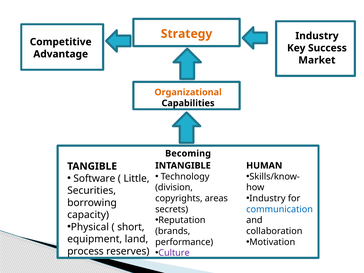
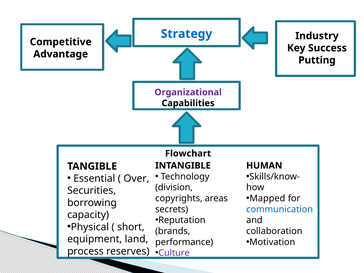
Strategy colour: orange -> blue (187, 34)
Market: Market -> Putting (317, 60)
Organizational colour: orange -> purple (188, 92)
Becoming: Becoming -> Flowchart (188, 153)
Software: Software -> Essential (94, 178)
Little: Little -> Over (136, 178)
Industry: Industry -> Mapped (267, 198)
